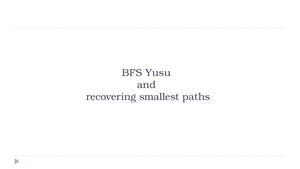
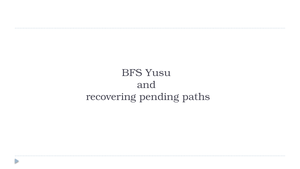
smallest: smallest -> pending (159, 97)
